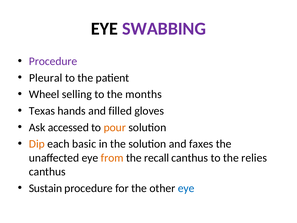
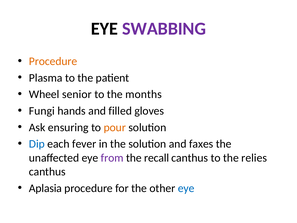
Procedure colour: purple -> orange (53, 61)
Pleural: Pleural -> Plasma (46, 78)
selling: selling -> senior (77, 94)
Texas: Texas -> Fungi (42, 111)
accessed: accessed -> ensuring (68, 127)
Dip colour: orange -> blue (37, 144)
basic: basic -> fever (84, 144)
from colour: orange -> purple (112, 158)
Sustain: Sustain -> Aplasia (45, 188)
